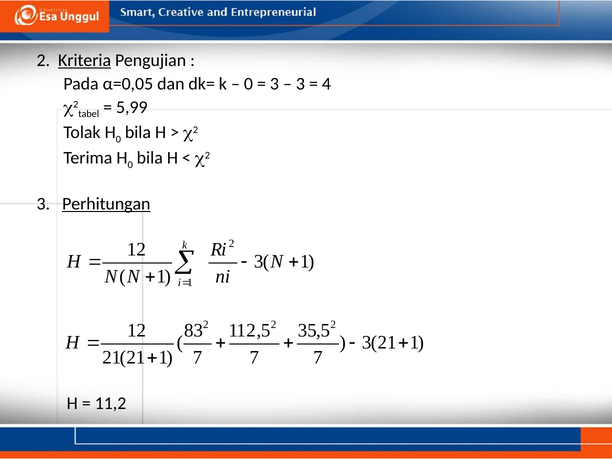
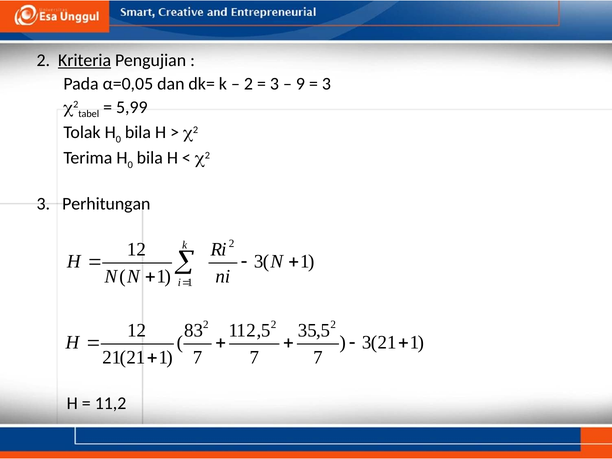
0: 0 -> 2 (248, 84)
3: 3 -> 9 (300, 84)
4: 4 -> 3 (326, 84)
Perhitungan underline: present -> none (106, 204)
